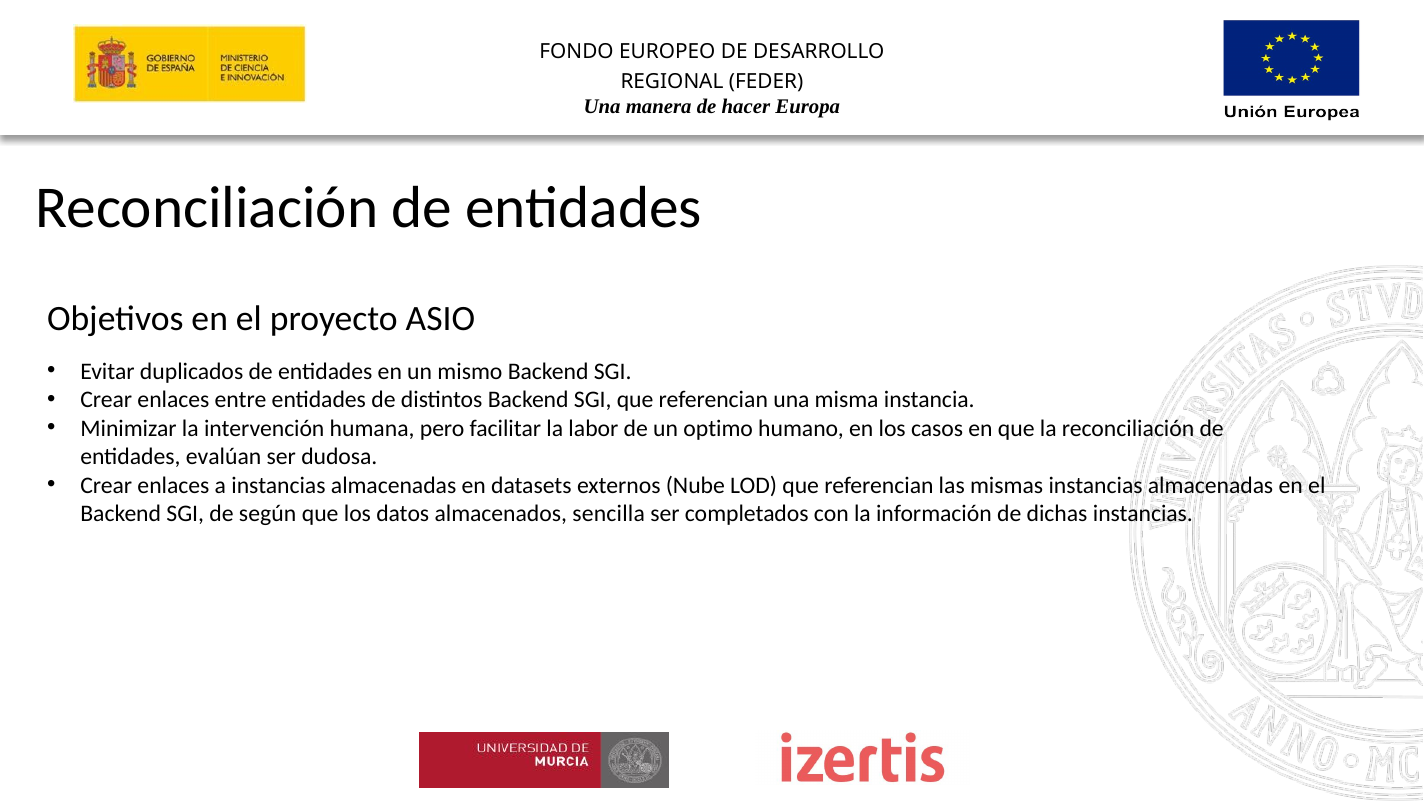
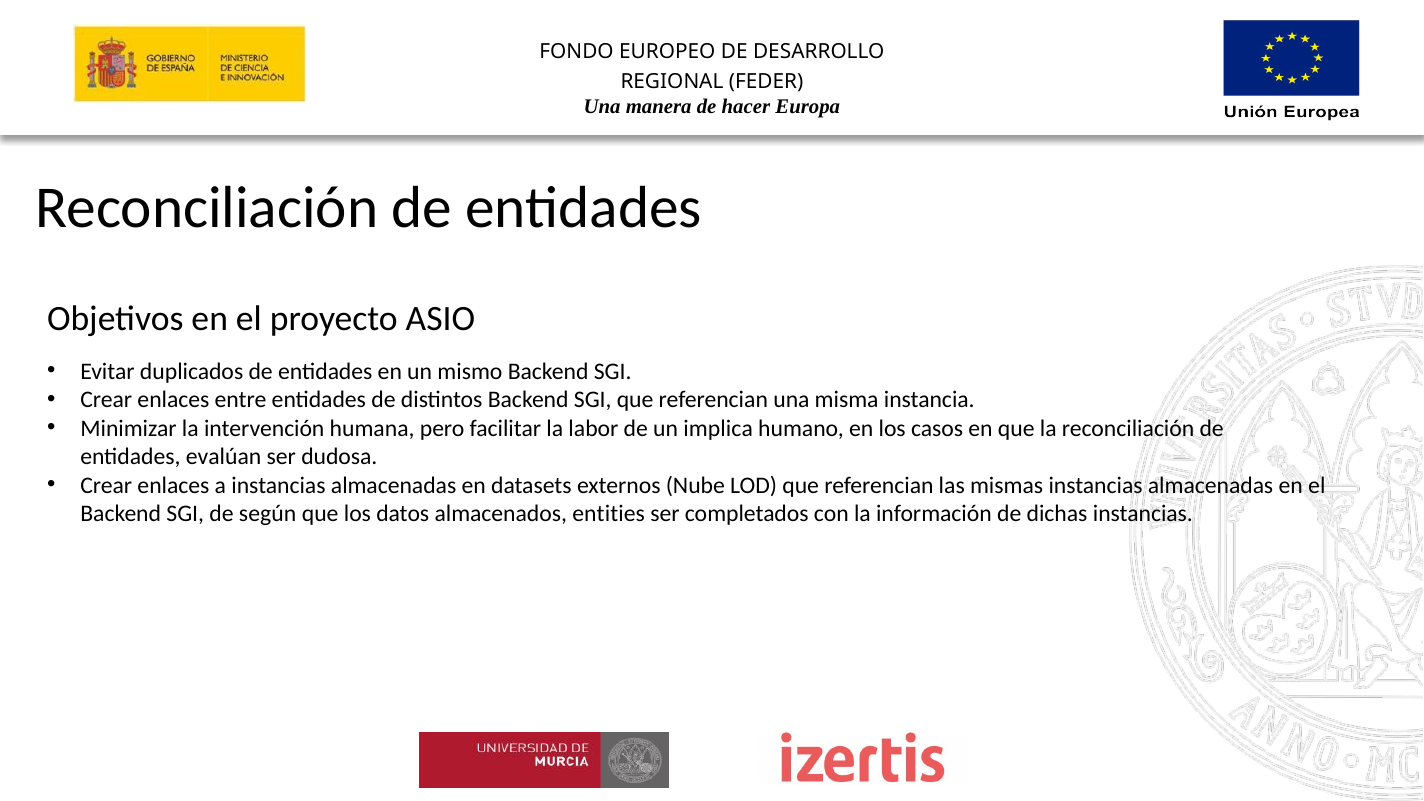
optimo: optimo -> implica (718, 428)
sencilla: sencilla -> entities (609, 514)
